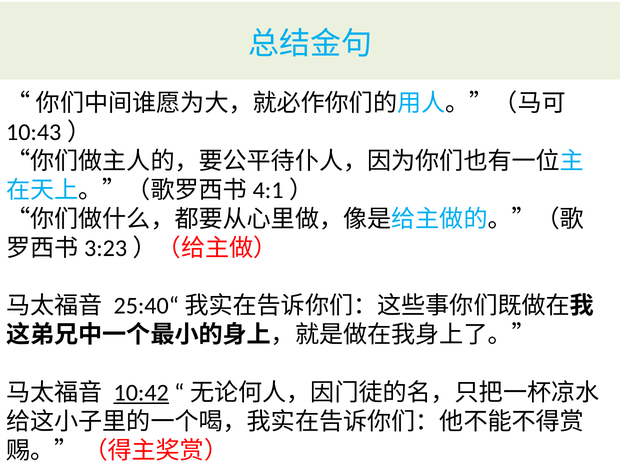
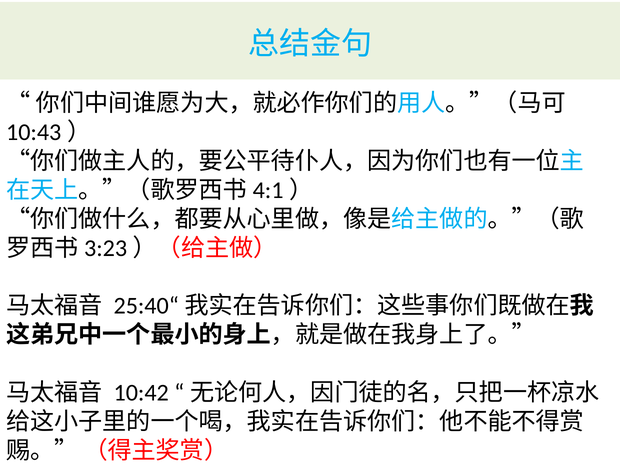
10:42 underline: present -> none (141, 393)
